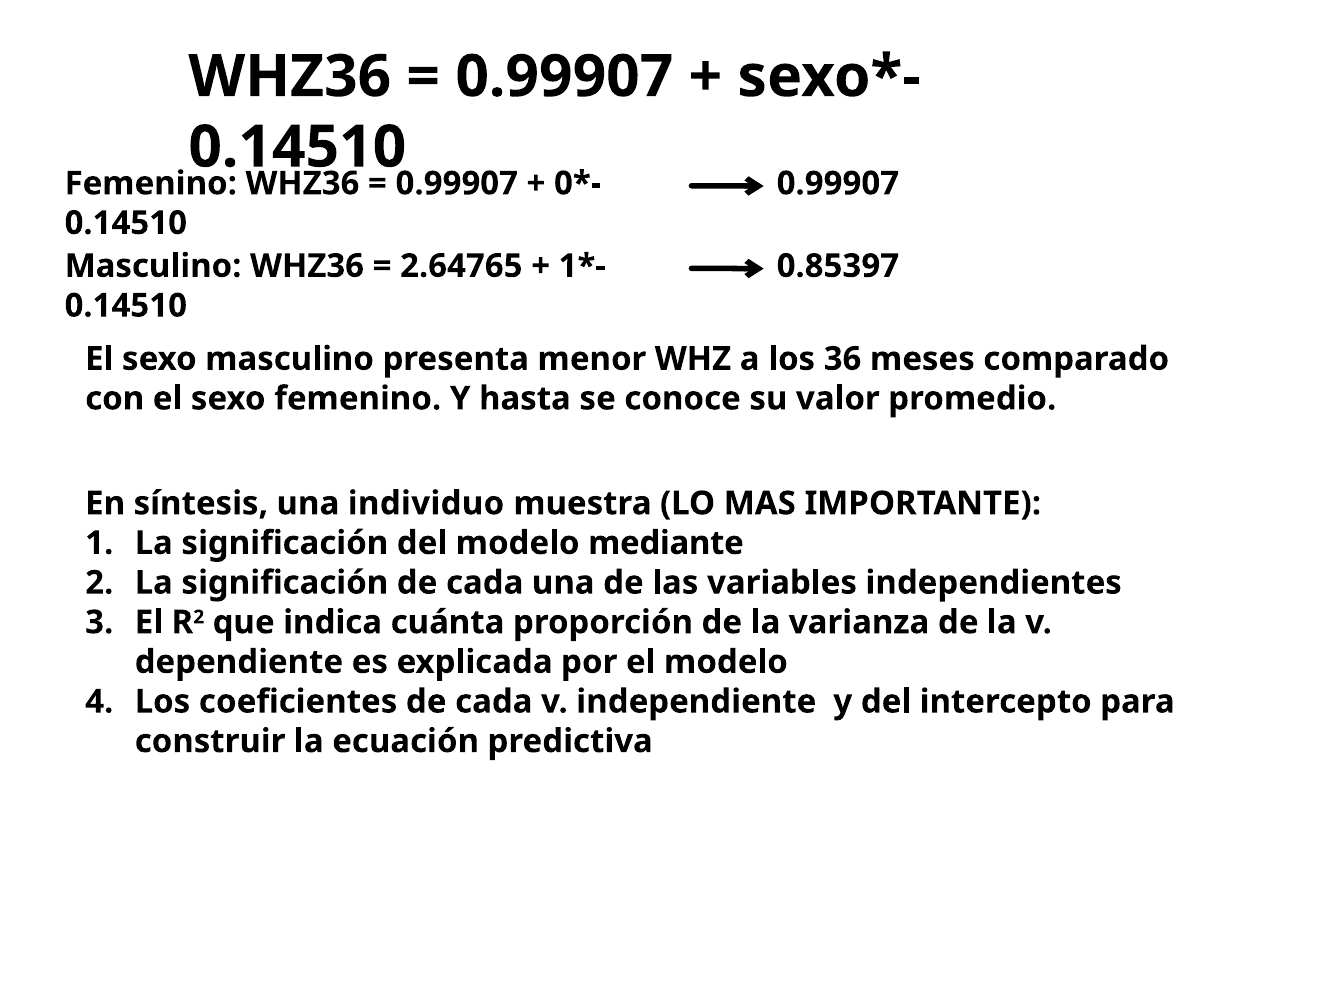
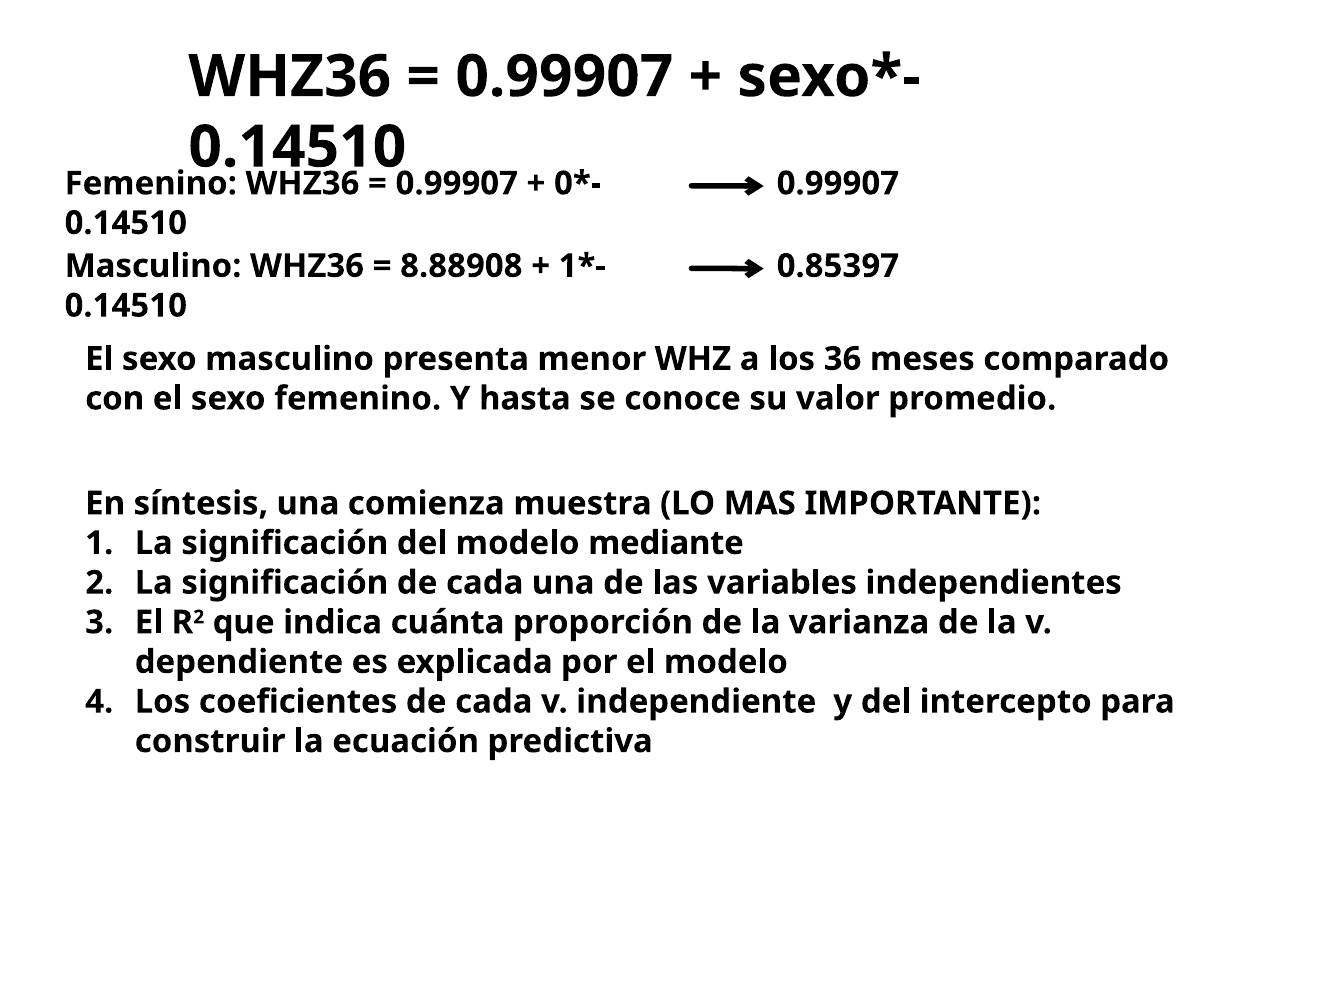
2.64765: 2.64765 -> 8.88908 (461, 266)
individuo: individuo -> comienza (426, 503)
